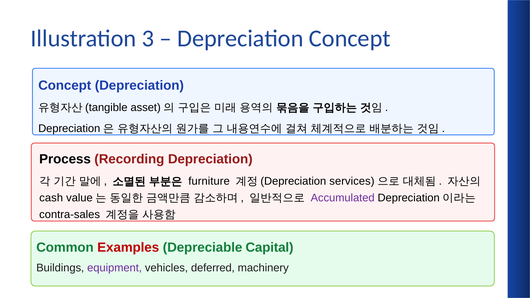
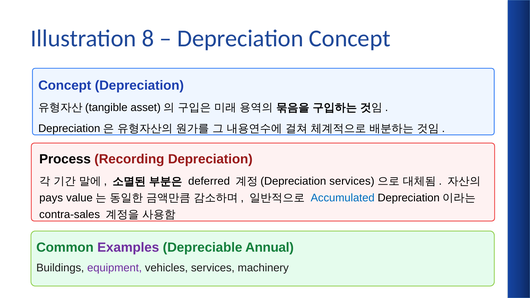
3: 3 -> 8 (148, 38)
furniture: furniture -> deferred (209, 181)
cash: cash -> pays (51, 198)
Accumulated colour: purple -> blue (343, 198)
Examples colour: red -> purple (128, 247)
Capital: Capital -> Annual (270, 247)
vehicles deferred: deferred -> services (213, 268)
